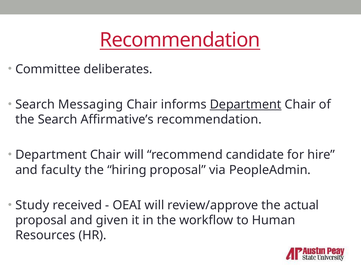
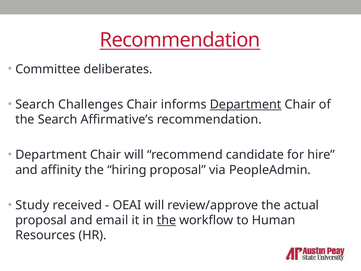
Messaging: Messaging -> Challenges (91, 104)
faculty: faculty -> affinity (61, 170)
given: given -> email (112, 220)
the underline: none -> present (166, 220)
